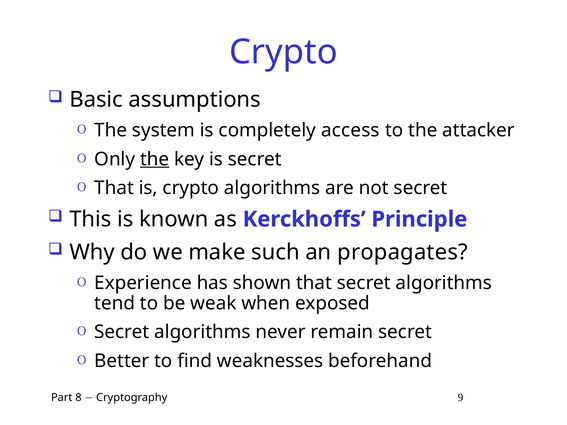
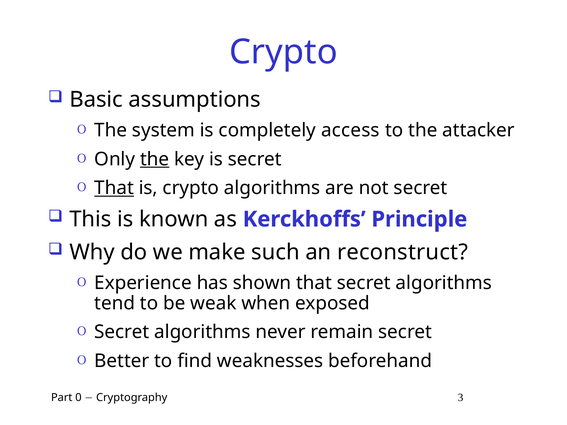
That underline: none -> present (114, 188)
propagates: propagates -> reconstruct (403, 252)
8: 8 -> 0 (78, 398)
9: 9 -> 3 (461, 398)
